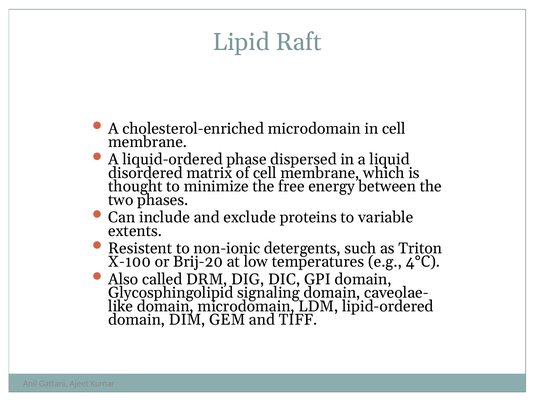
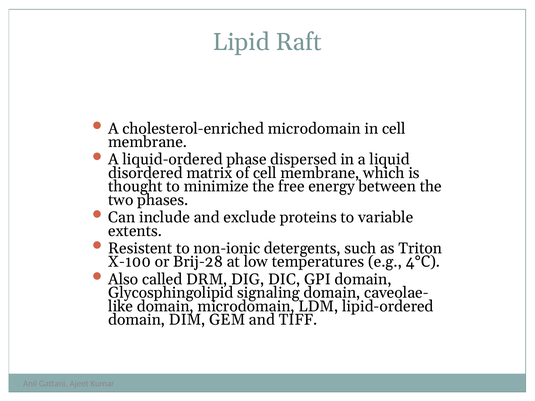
Brij-20: Brij-20 -> Brij-28 (198, 262)
